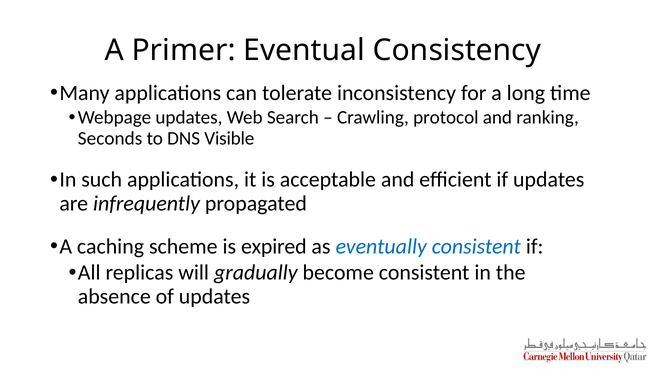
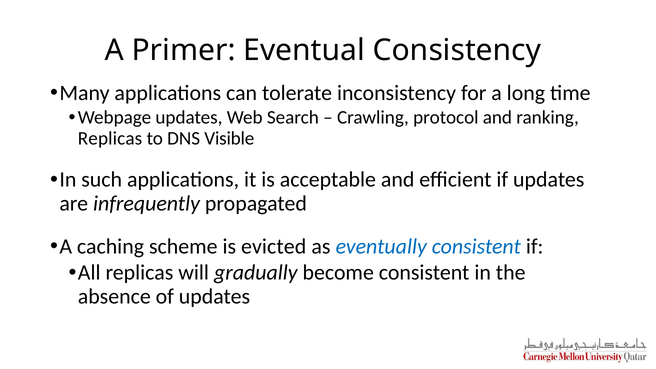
Seconds: Seconds -> Replicas (110, 138)
expired: expired -> evicted (274, 247)
